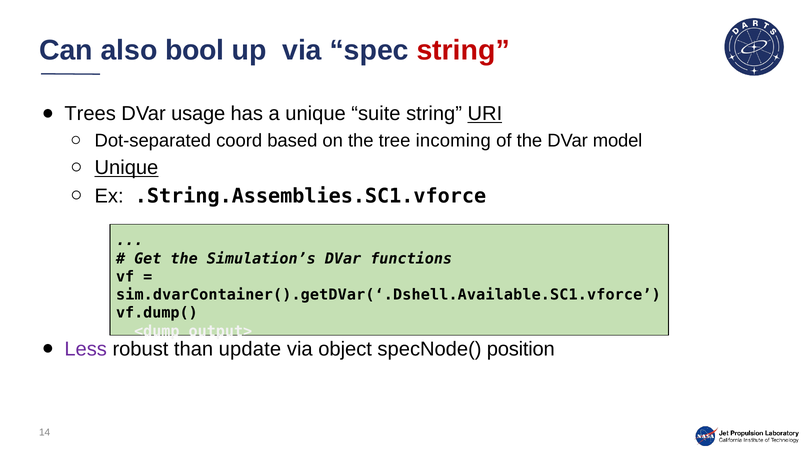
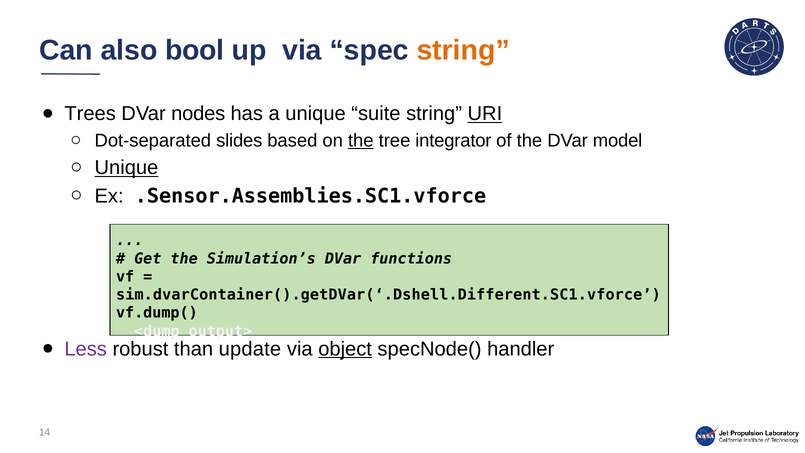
string colour: red -> orange (463, 51)
usage: usage -> nodes (198, 114)
coord: coord -> slides (239, 140)
the underline: none -> present (361, 140)
incoming: incoming -> integrator (453, 140)
.String.Assemblies.SC1.vforce: .String.Assemblies.SC1.vforce -> .Sensor.Assemblies.SC1.vforce (310, 196)
sim.dvarContainer().getDVar(‘.Dshell.Available.SC1.vforce: sim.dvarContainer().getDVar(‘.Dshell.Available.SC1.vforce -> sim.dvarContainer().getDVar(‘.Dshell.Different.SC1.vforce (388, 295)
object underline: none -> present (345, 349)
position: position -> handler (521, 349)
